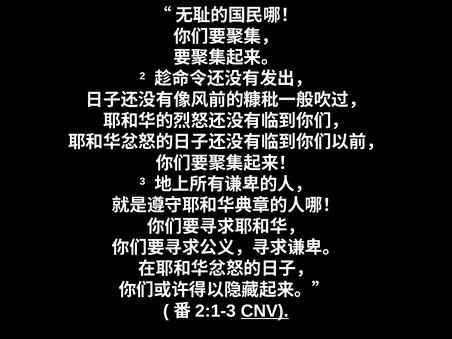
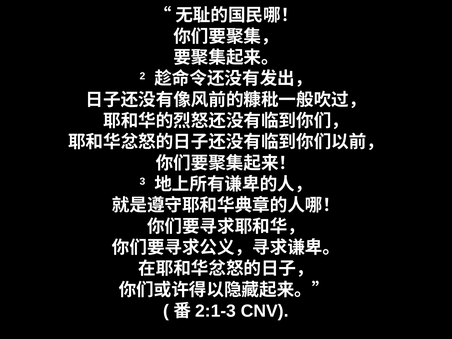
CNV underline: present -> none (265, 311)
